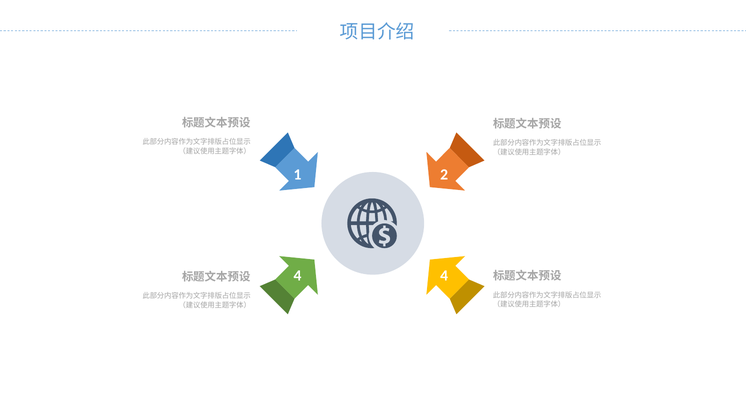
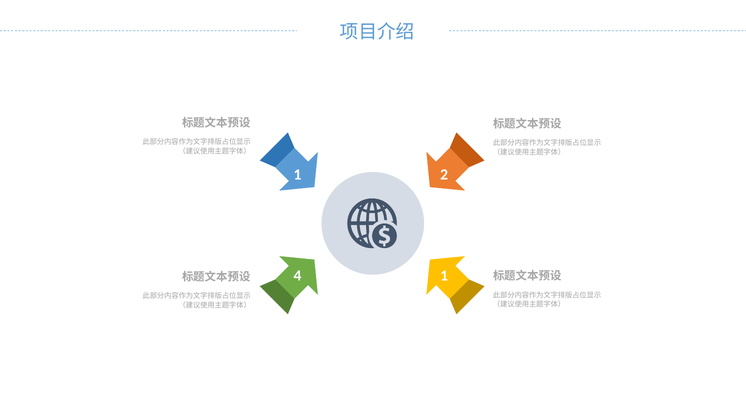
4 4: 4 -> 1 (444, 275)
